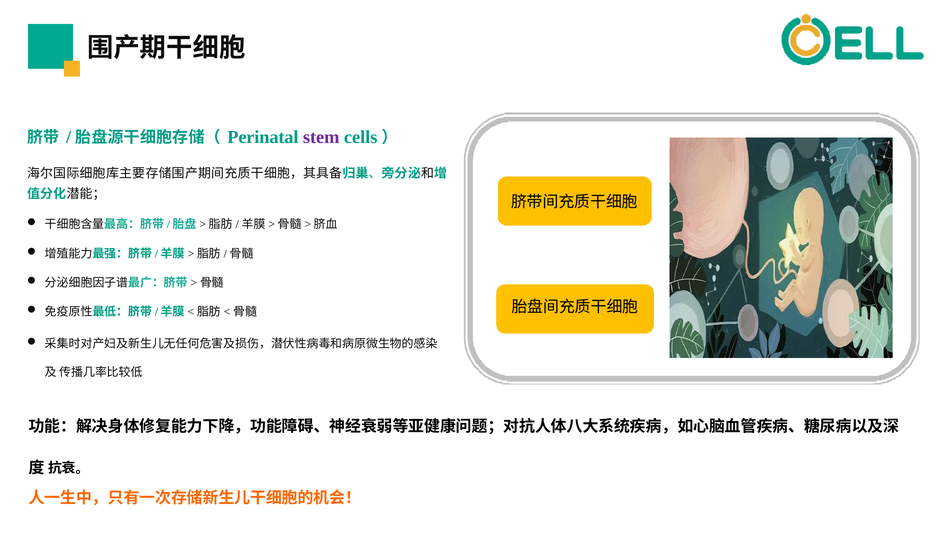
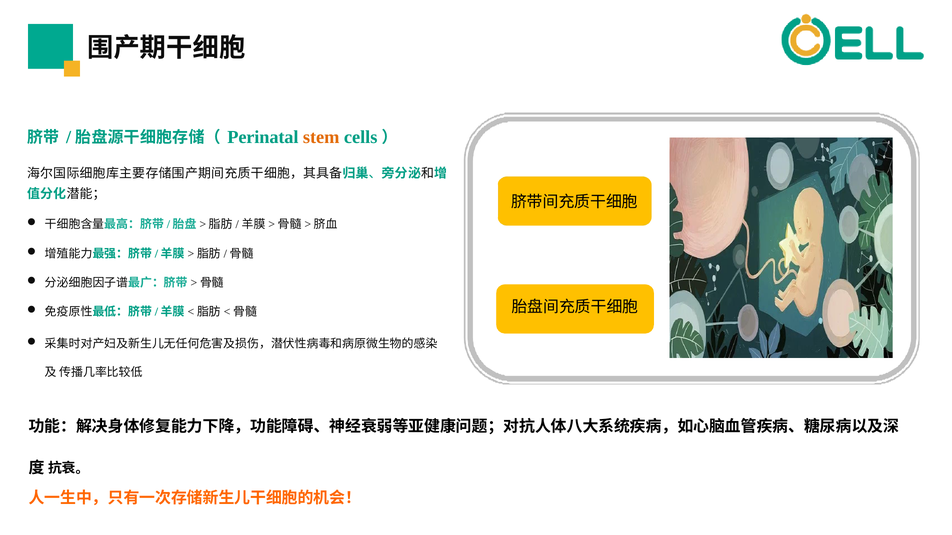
stem colour: purple -> orange (321, 138)
